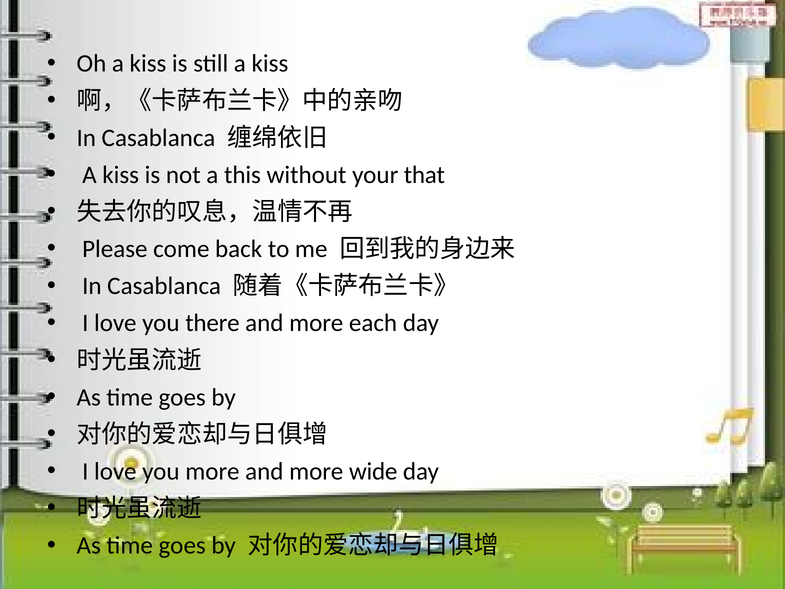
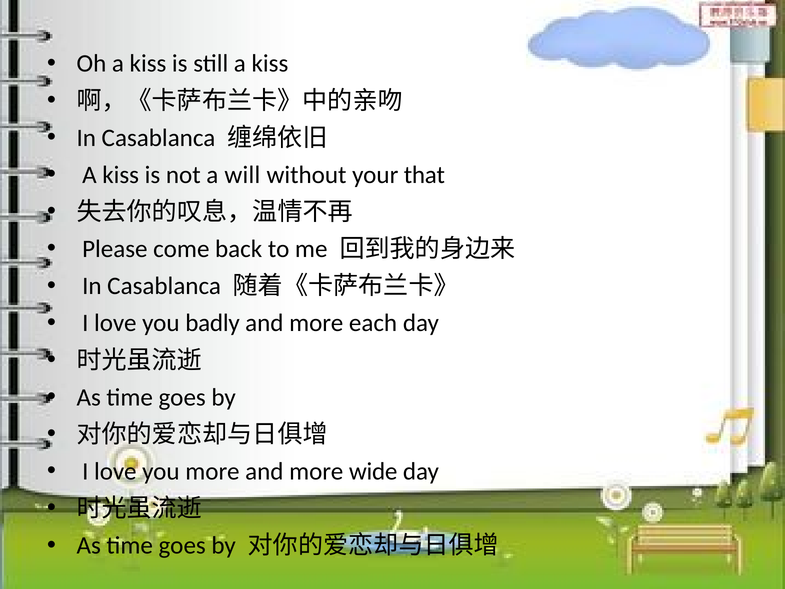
this: this -> will (242, 175)
there: there -> badly (213, 323)
